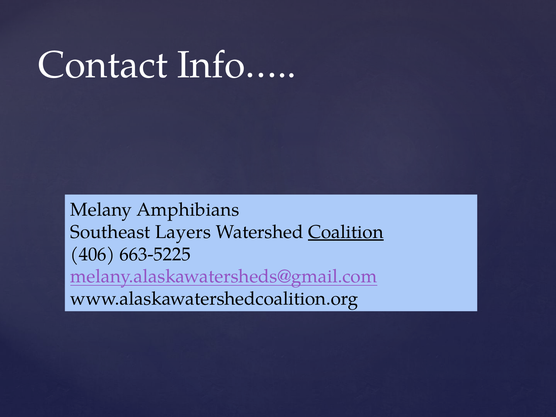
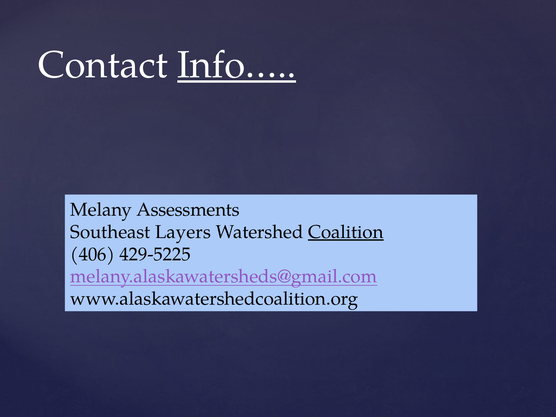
Info… underline: none -> present (237, 65)
Amphibians: Amphibians -> Assessments (188, 210)
663-5225: 663-5225 -> 429-5225 (155, 254)
